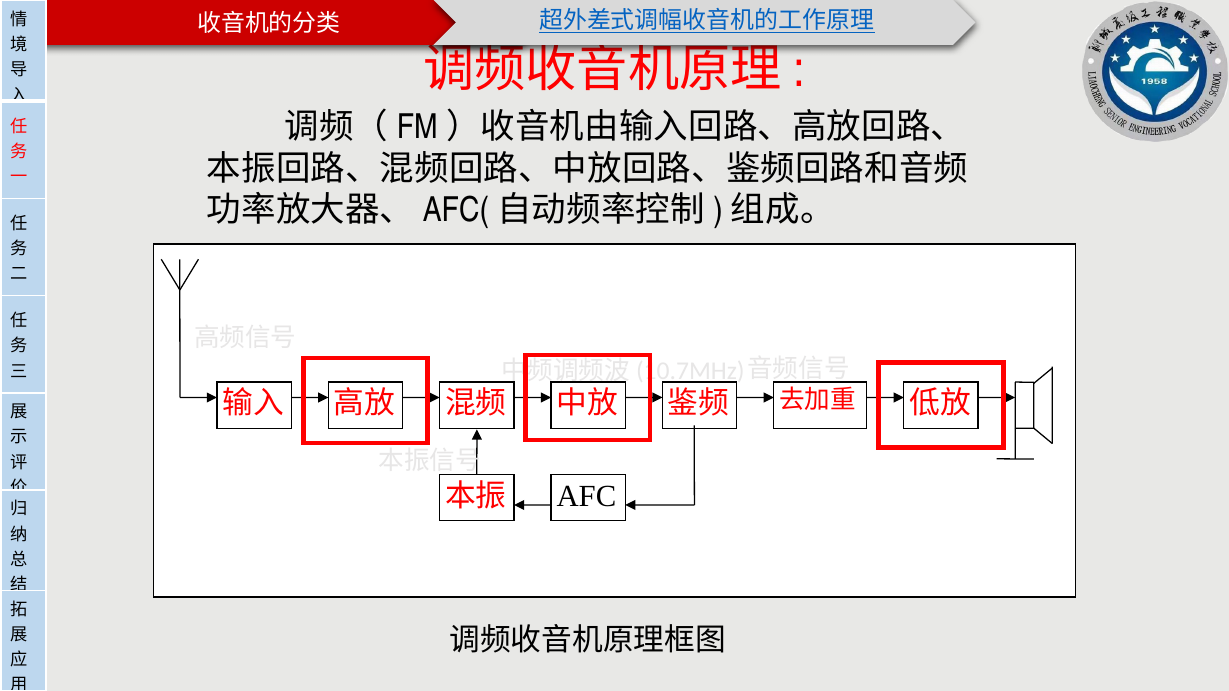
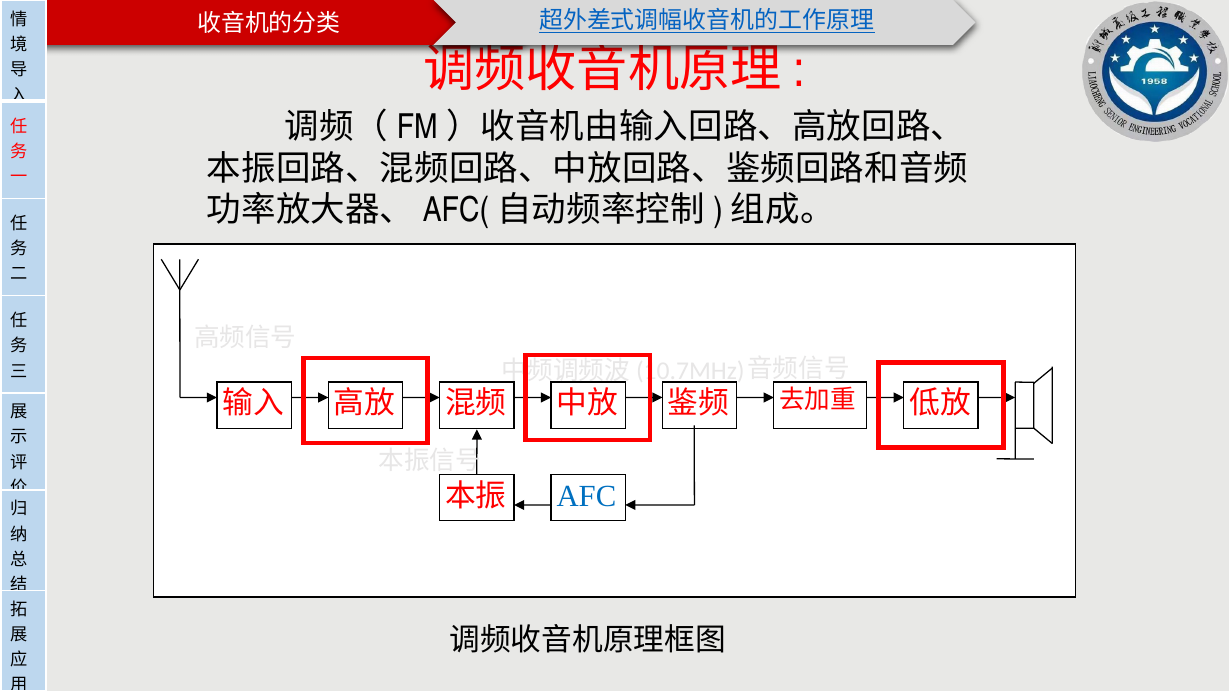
AFC colour: black -> blue (586, 496)
